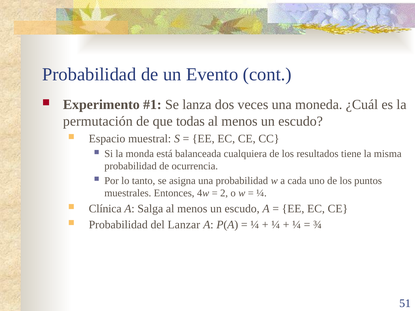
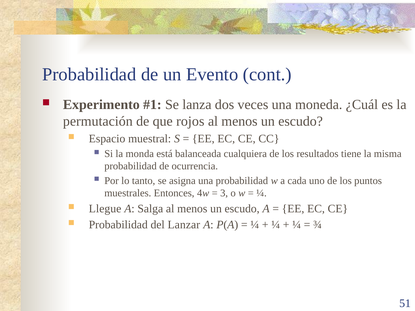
todas: todas -> rojos (190, 121)
2: 2 -> 3 (224, 193)
Clínica: Clínica -> Llegue (105, 209)
